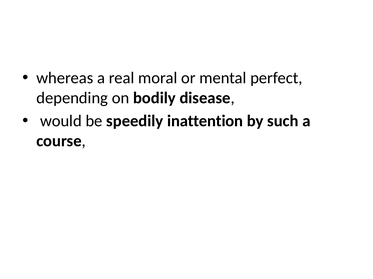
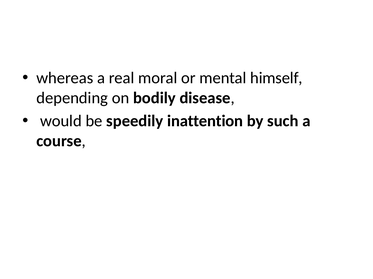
perfect: perfect -> himself (276, 78)
